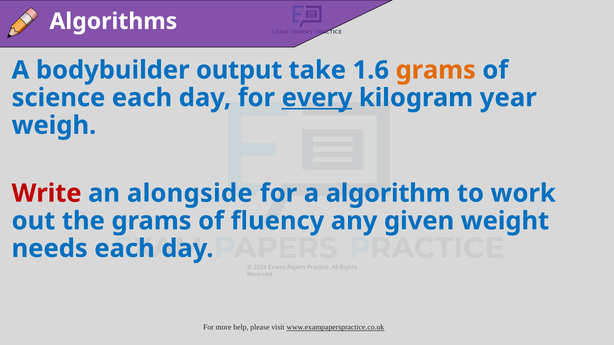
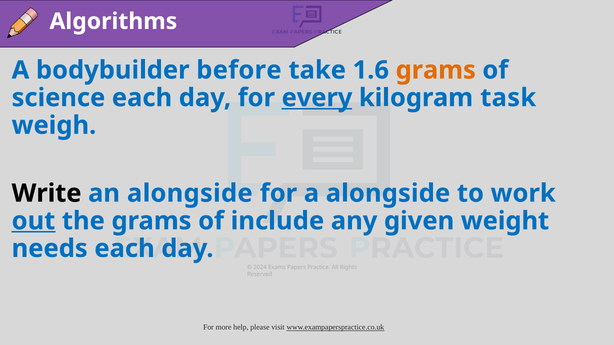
output: output -> before (239, 70)
year: year -> task (508, 98)
Write colour: red -> black (47, 194)
a algorithm: algorithm -> alongside (388, 194)
out underline: none -> present (33, 221)
fluency: fluency -> include (277, 221)
